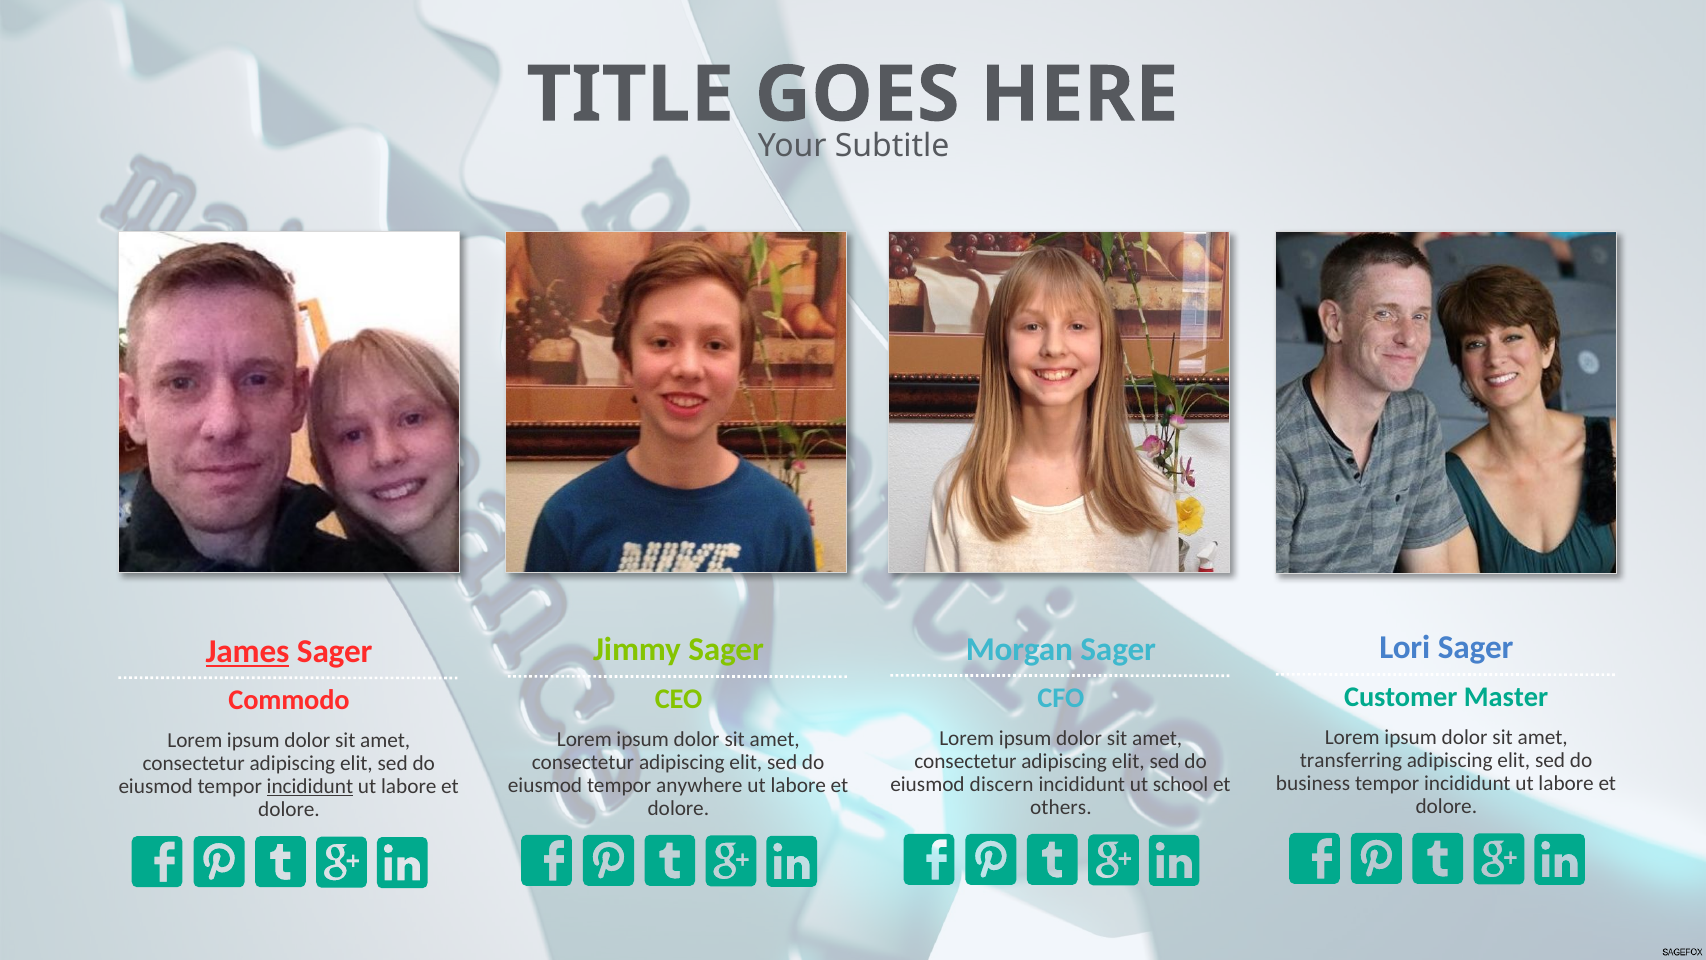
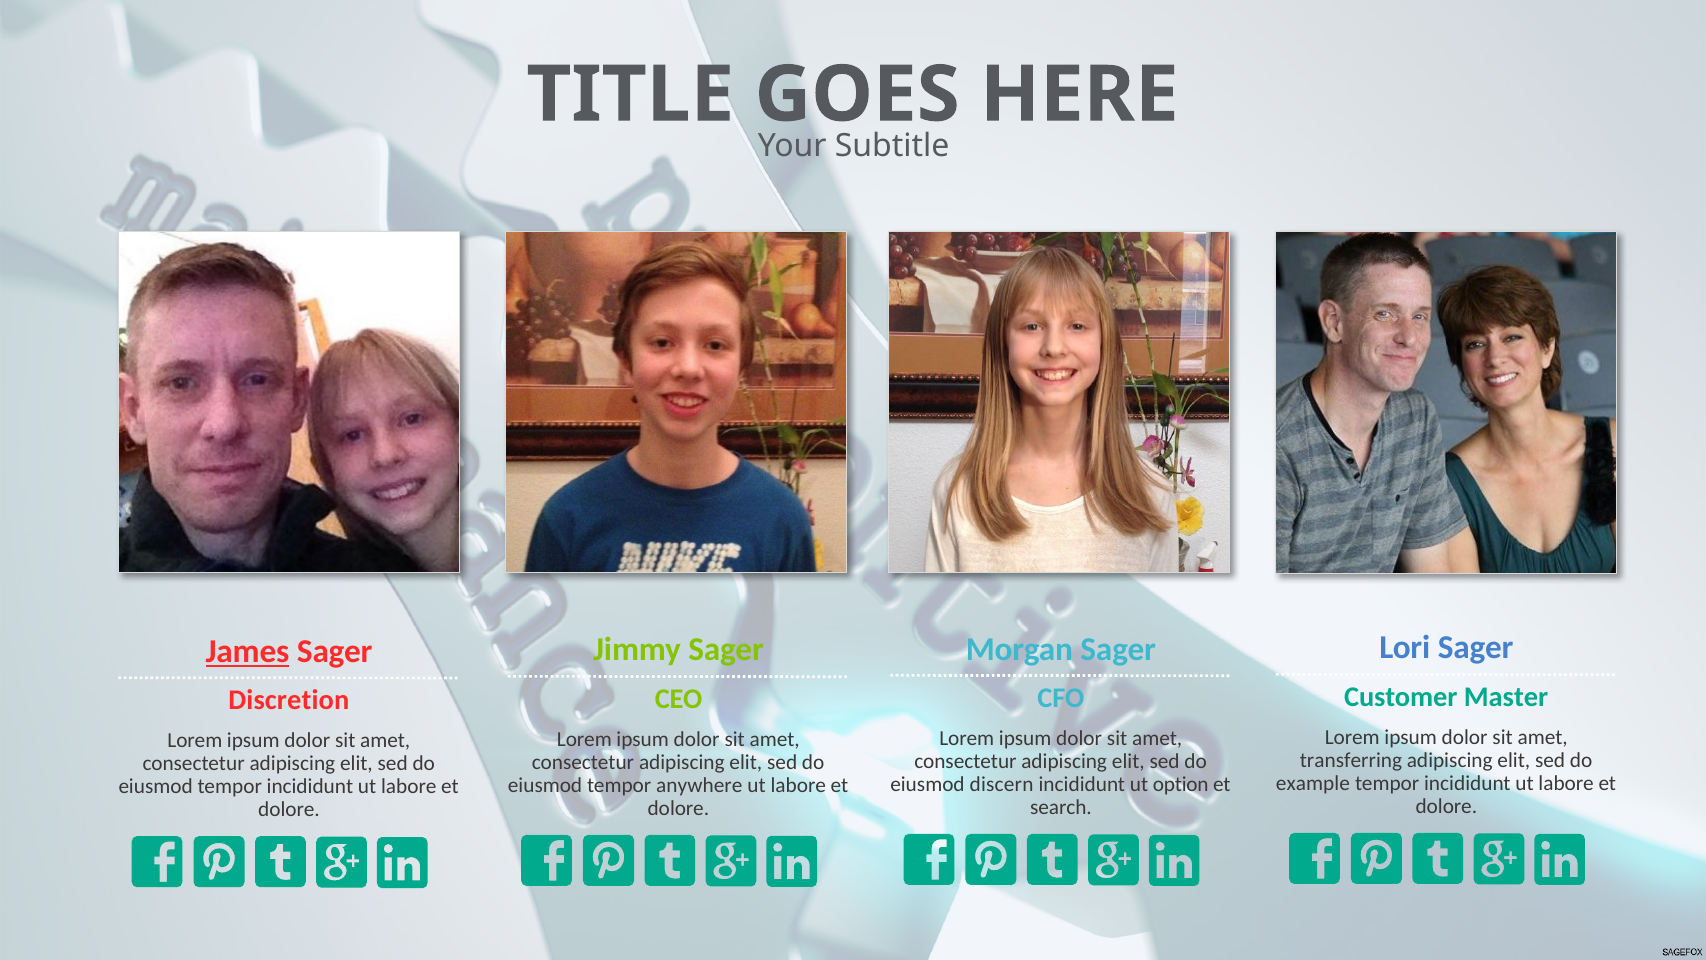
Commodo: Commodo -> Discretion (289, 700)
business: business -> example (1313, 783)
school: school -> option (1181, 784)
incididunt underline: present -> none (310, 786)
others: others -> search (1061, 807)
